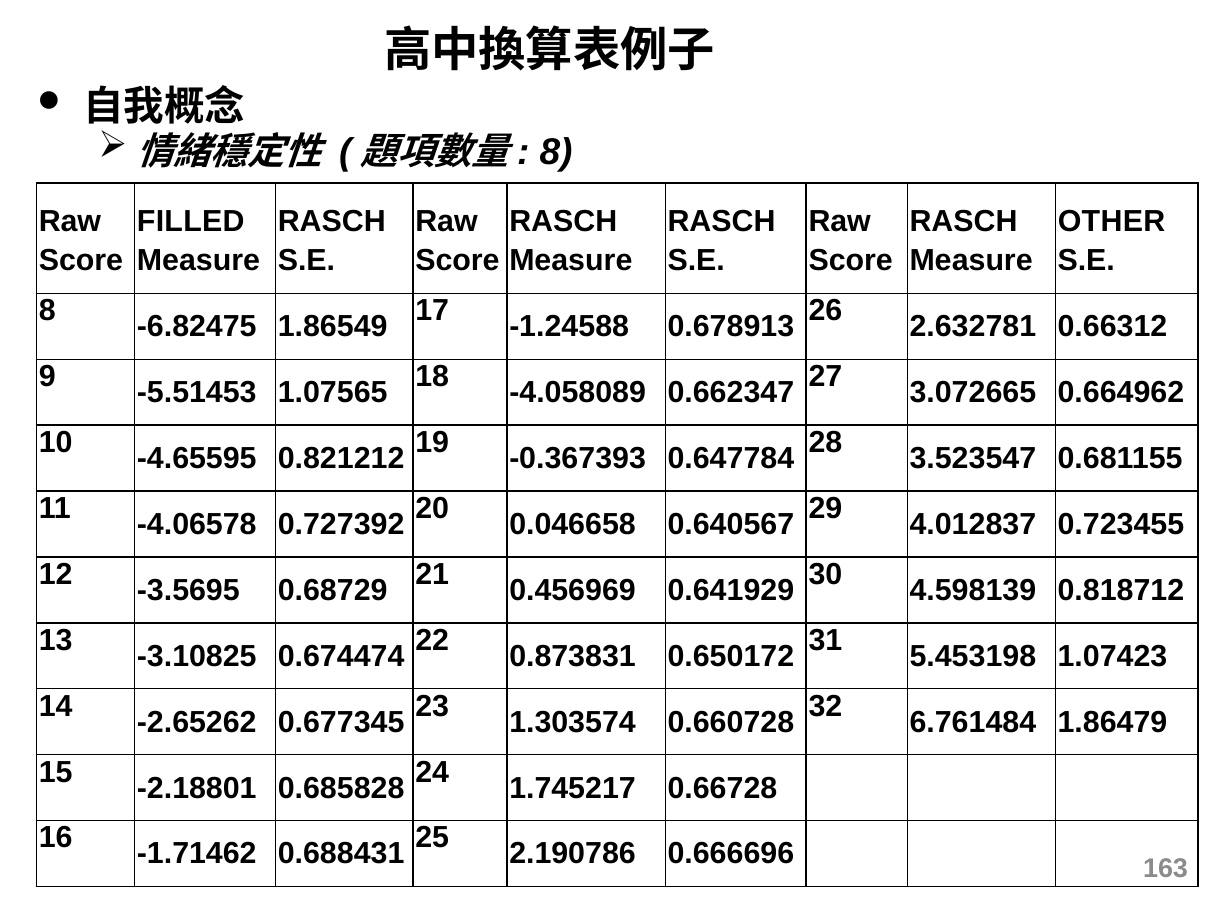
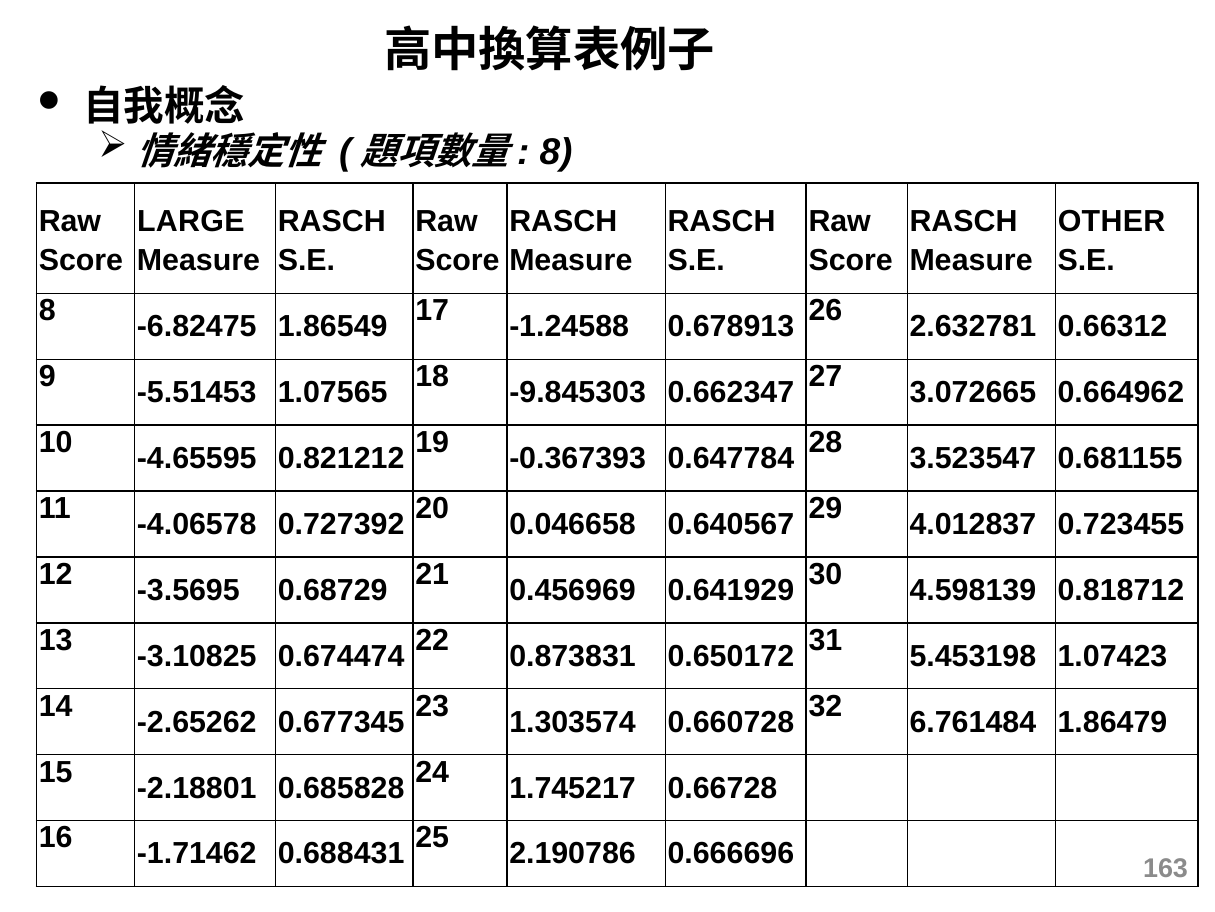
FILLED: FILLED -> LARGE (191, 221)
-4.058089: -4.058089 -> -9.845303 (578, 392)
